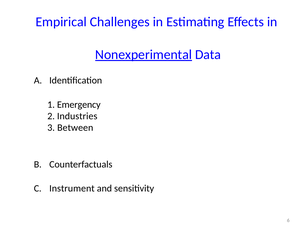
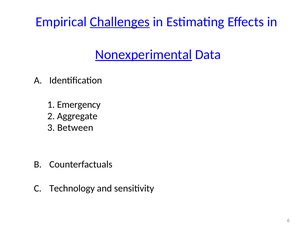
Challenges underline: none -> present (120, 22)
Industries: Industries -> Aggregate (77, 116)
Instrument: Instrument -> Technology (72, 188)
